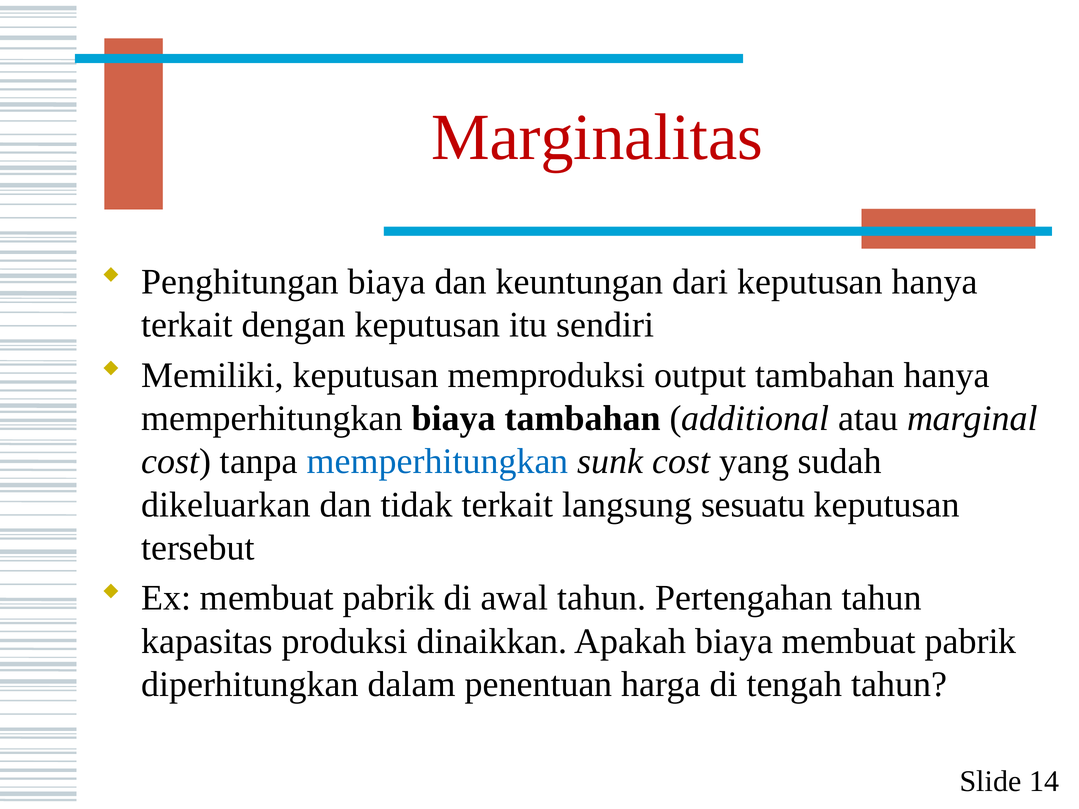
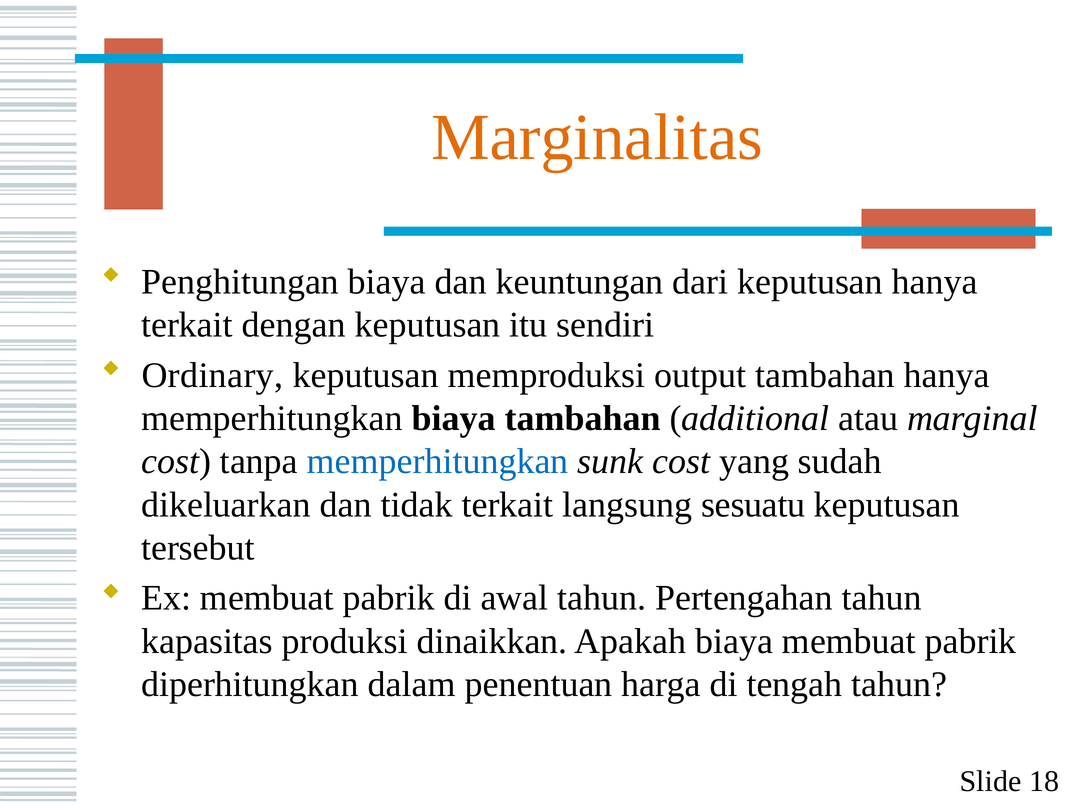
Marginalitas colour: red -> orange (597, 138)
Memiliki: Memiliki -> Ordinary (212, 375)
14: 14 -> 18 (1044, 782)
